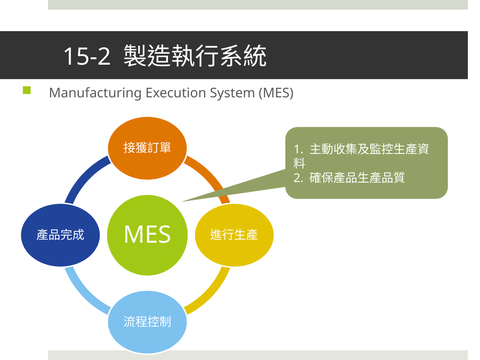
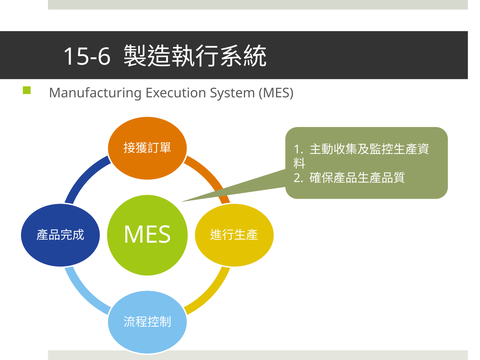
15-2: 15-2 -> 15-6 (87, 57)
